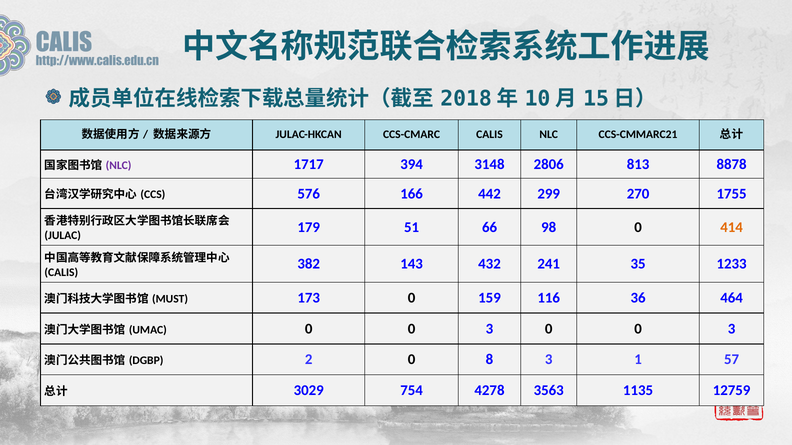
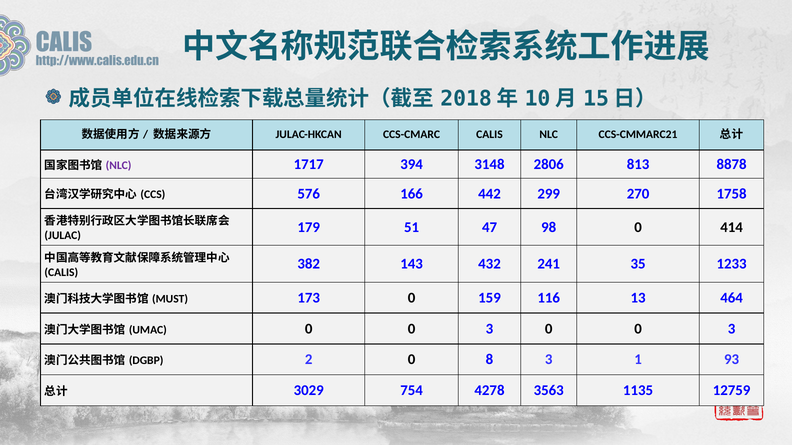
1755: 1755 -> 1758 (732, 194)
66: 66 -> 47 (490, 227)
414 colour: orange -> black (732, 227)
36: 36 -> 13 (638, 298)
57: 57 -> 93 (732, 360)
